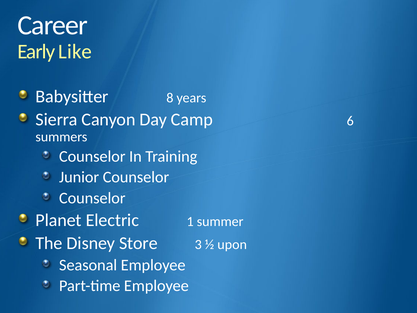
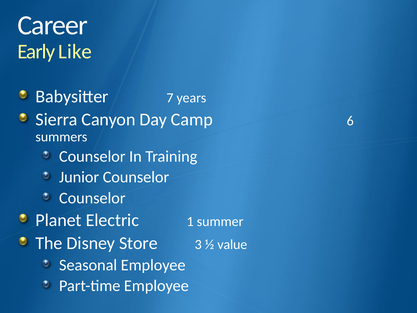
8: 8 -> 7 (170, 98)
upon: upon -> value (232, 244)
